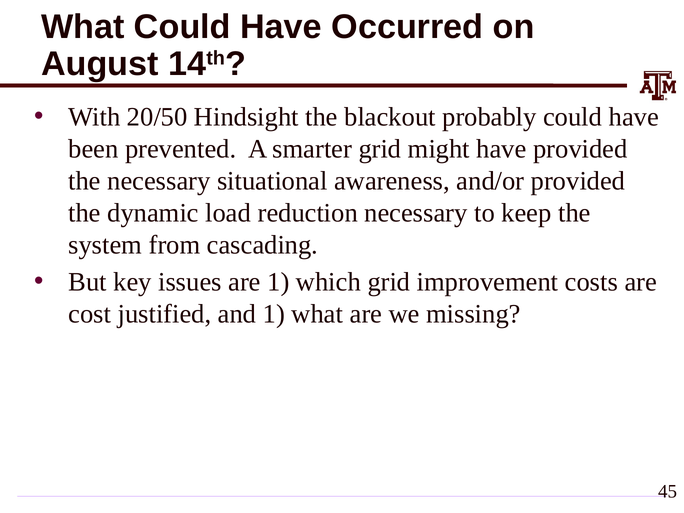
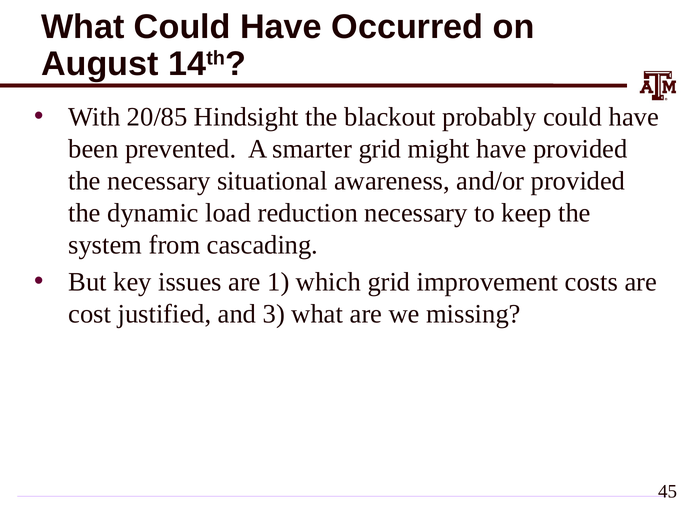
20/50: 20/50 -> 20/85 (157, 117)
and 1: 1 -> 3 (274, 314)
